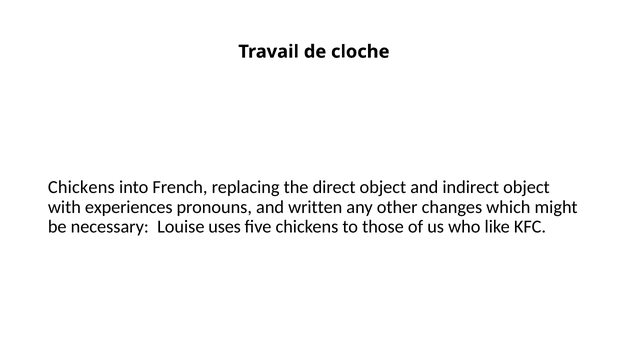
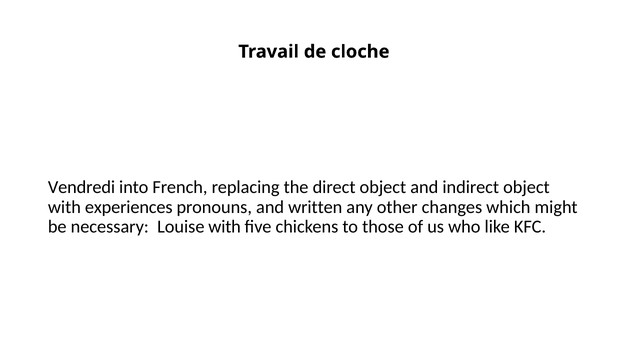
Chickens: Chickens -> Vendredi (81, 187)
Louise uses: uses -> with (225, 227)
